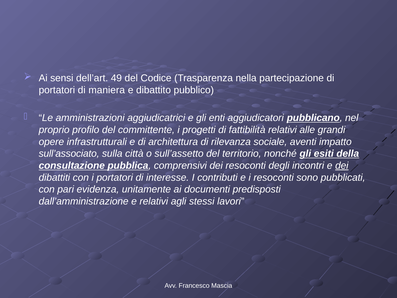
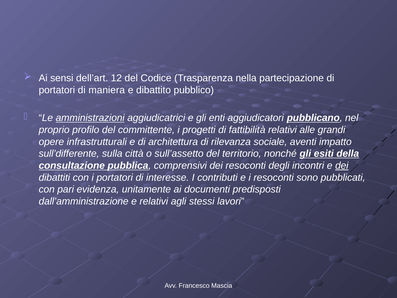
49: 49 -> 12 (116, 78)
amministrazioni underline: none -> present (90, 118)
sull’associato: sull’associato -> sull’differente (69, 154)
